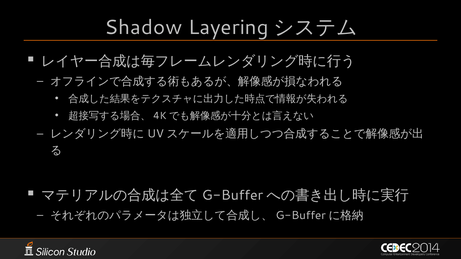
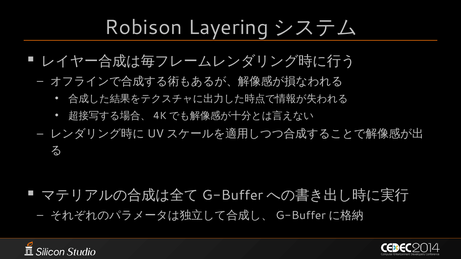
Shadow: Shadow -> Robison (143, 27)
